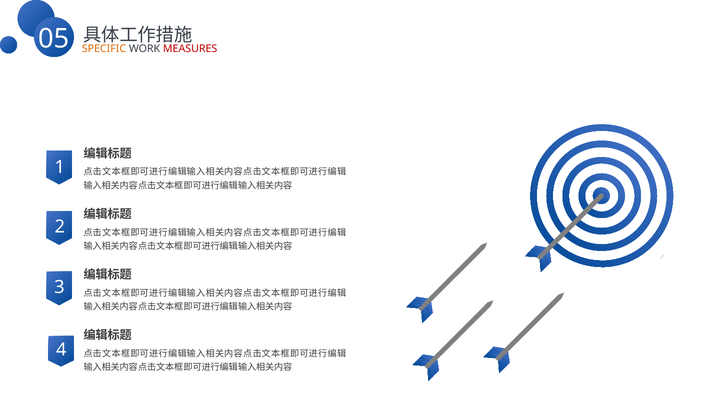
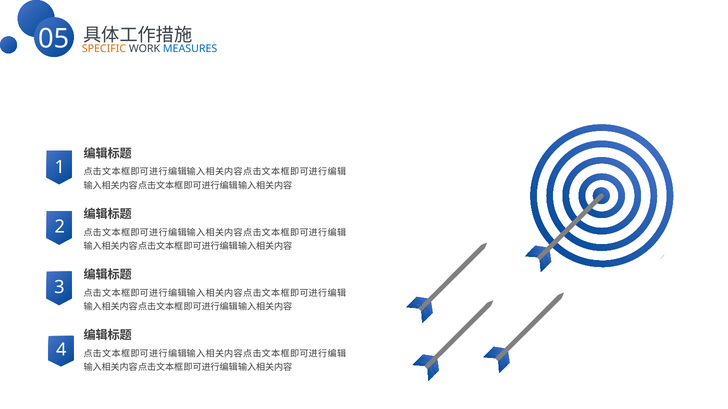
MEASURES colour: red -> blue (190, 49)
